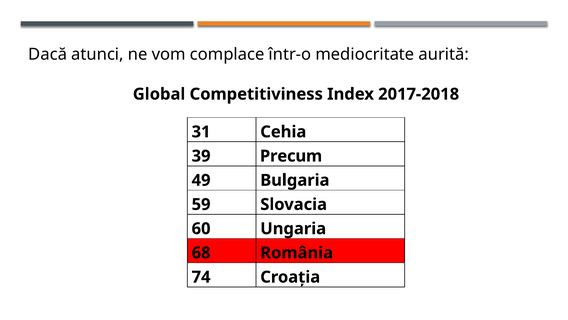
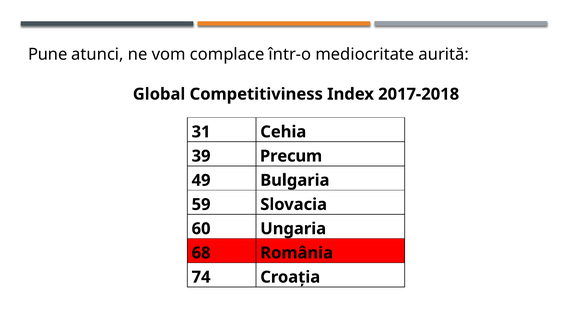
Dacă: Dacă -> Pune (48, 54)
